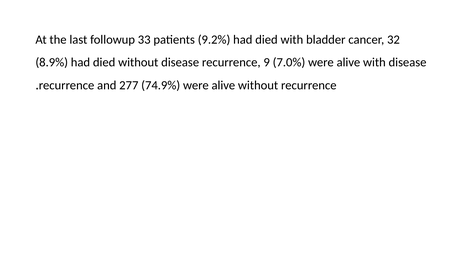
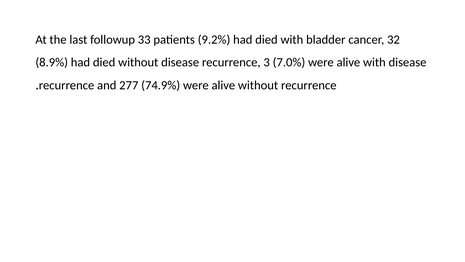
9: 9 -> 3 (267, 62)
